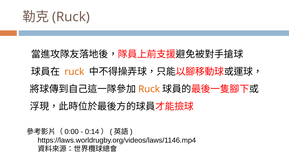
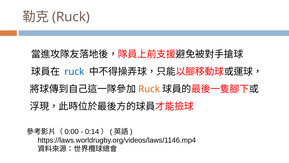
ruck colour: orange -> blue (74, 72)
